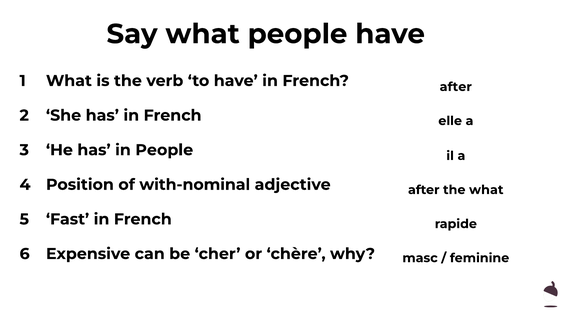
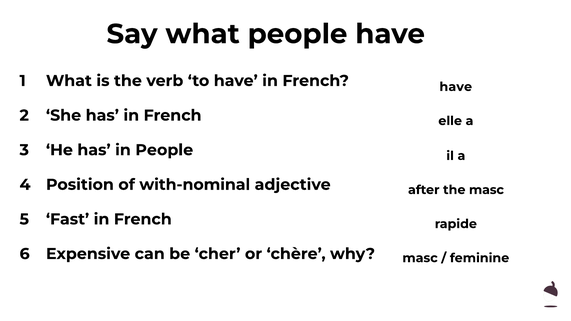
after: after -> have (456, 87)
the what: what -> masc (486, 190)
